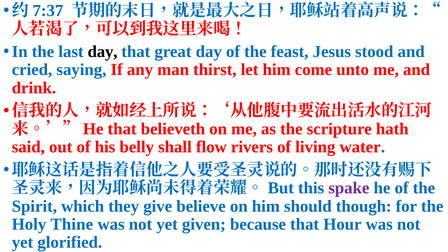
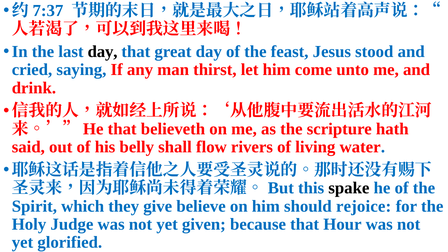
spake colour: purple -> black (349, 188)
though: though -> rejoice (364, 206)
Thine: Thine -> Judge (72, 224)
